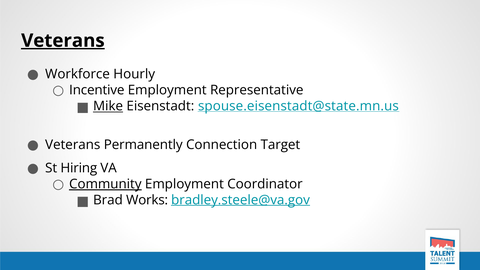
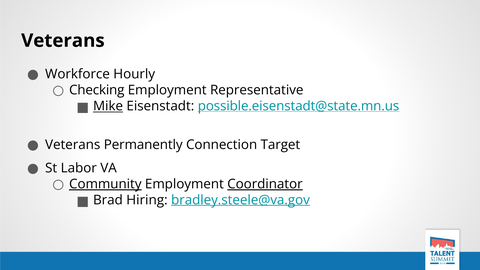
Veterans underline: present -> none (63, 41)
Incentive: Incentive -> Checking (97, 90)
spouse.eisenstadt@state.mn.us: spouse.eisenstadt@state.mn.us -> possible.eisenstadt@state.mn.us (299, 106)
Hiring: Hiring -> Labor (79, 168)
Coordinator underline: none -> present (265, 184)
Works: Works -> Hiring (147, 200)
